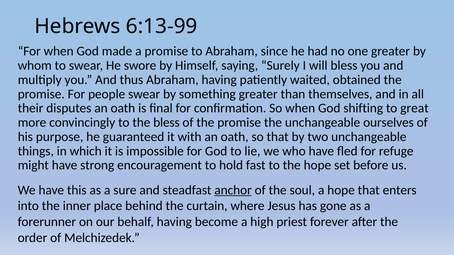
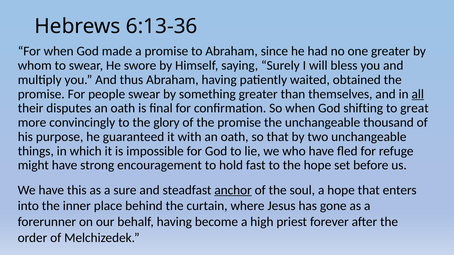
6:13-99: 6:13-99 -> 6:13-36 (162, 26)
all underline: none -> present (418, 94)
the bless: bless -> glory (166, 123)
ourselves: ourselves -> thousand (388, 123)
